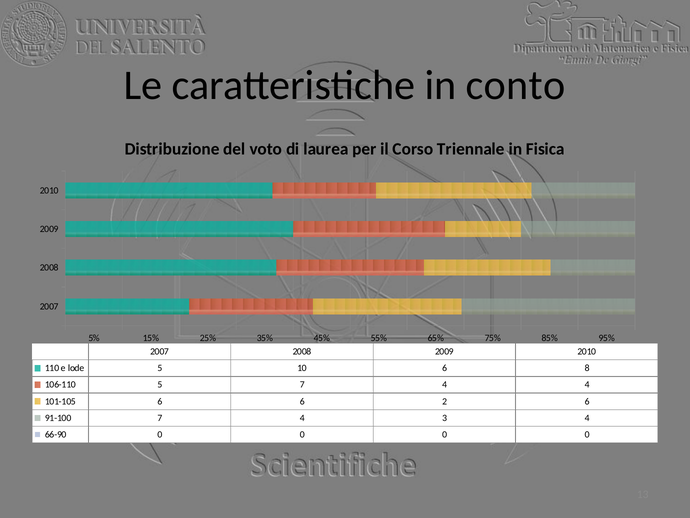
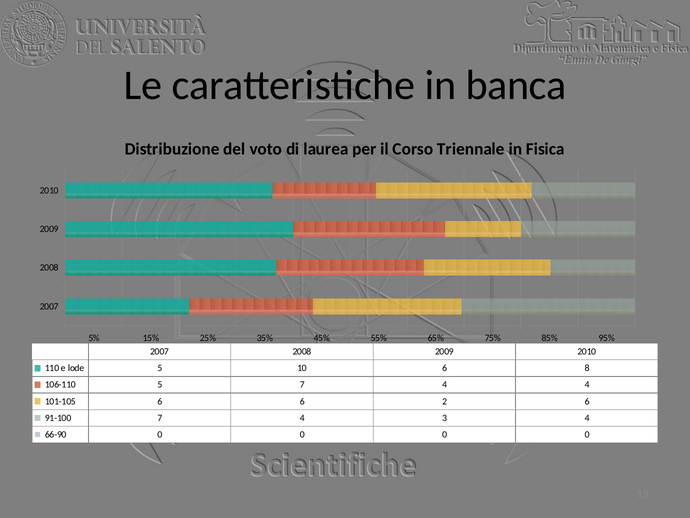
conto: conto -> banca (516, 85)
